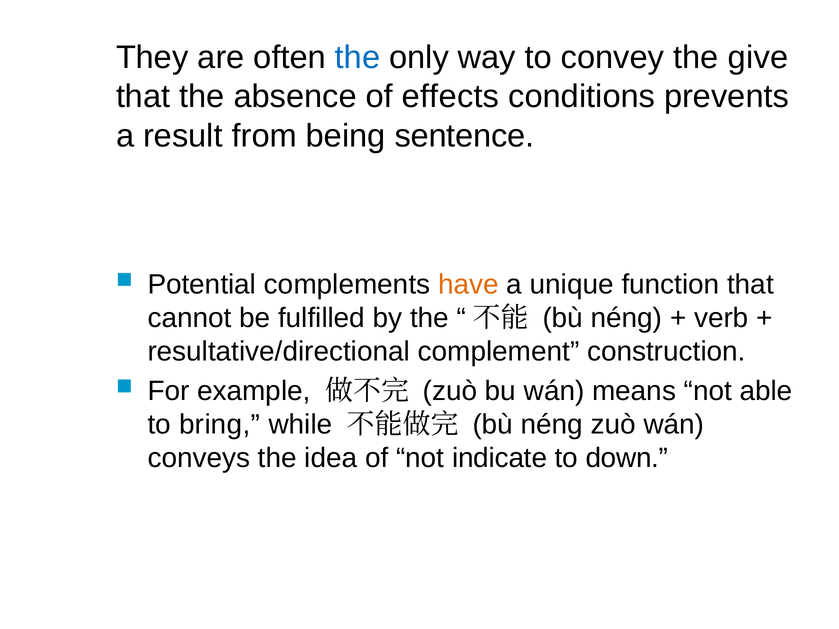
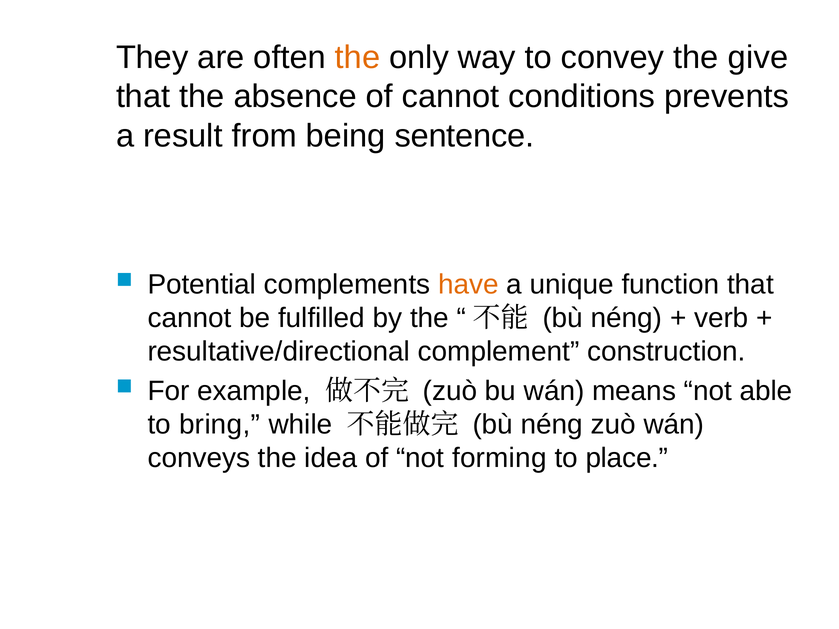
the colour: blue -> orange (358, 57)
of effects: effects -> cannot (451, 97)
indicate: indicate -> forming (499, 458)
down: down -> place (627, 458)
